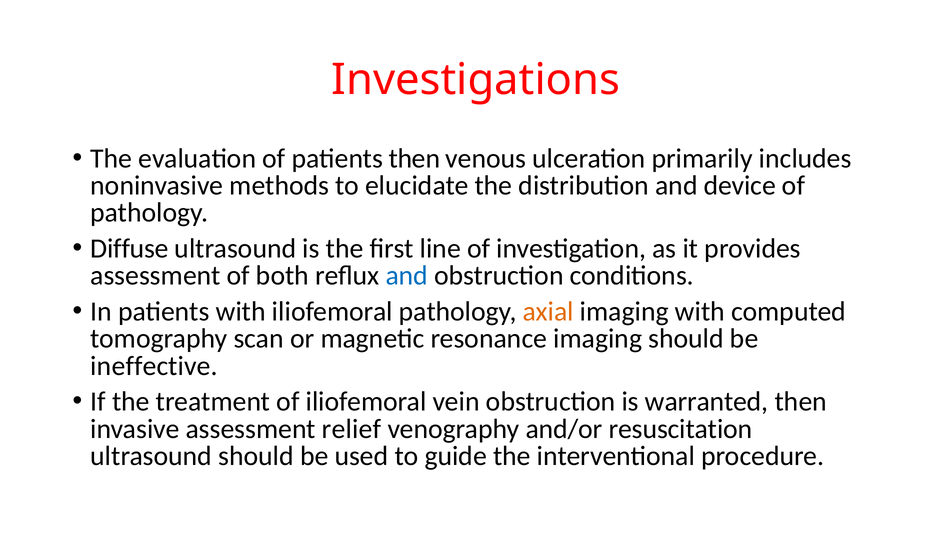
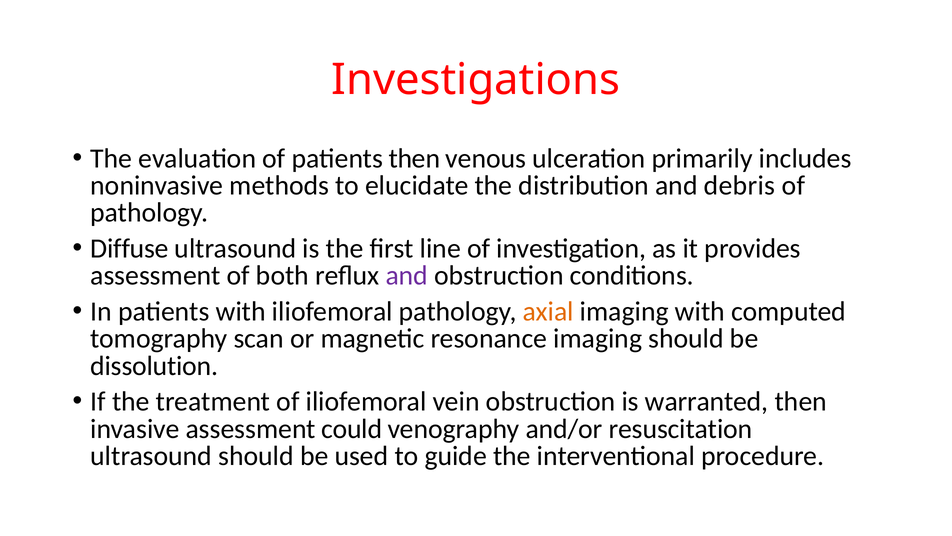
device: device -> debris (740, 186)
and colour: blue -> purple (407, 276)
ineffective: ineffective -> dissolution (154, 365)
relief: relief -> could (352, 428)
